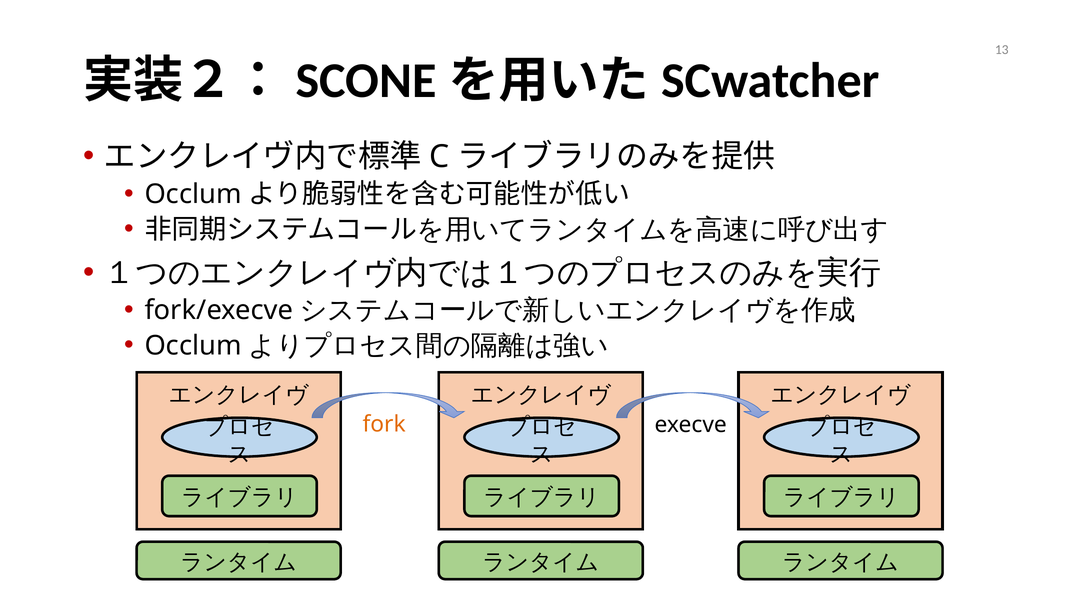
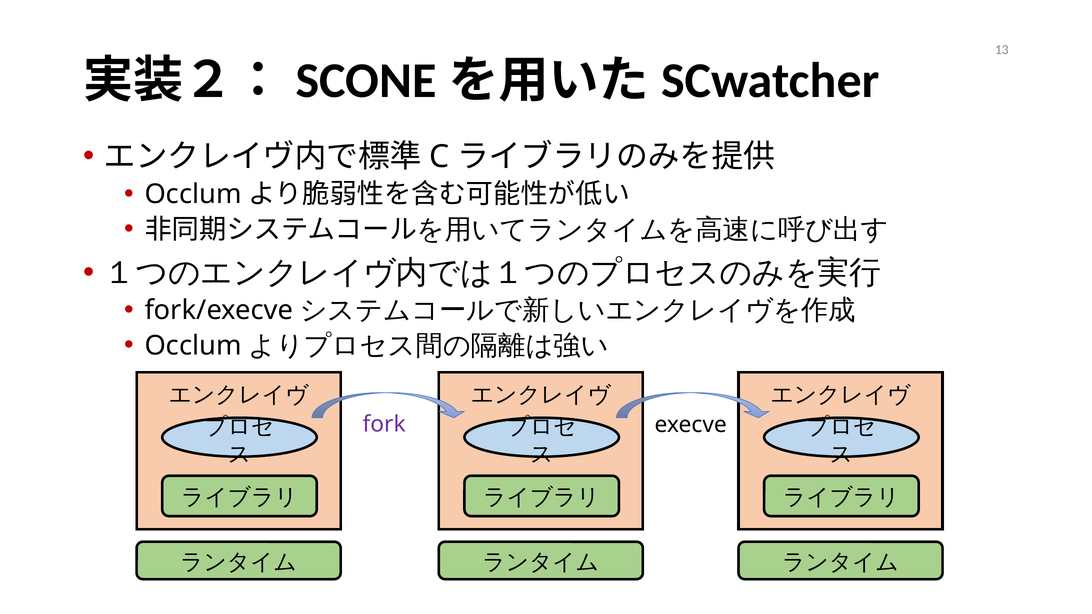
fork colour: orange -> purple (384, 425)
